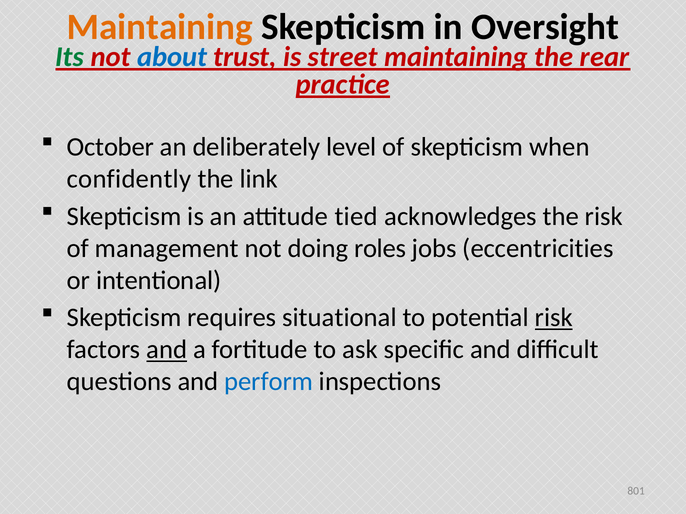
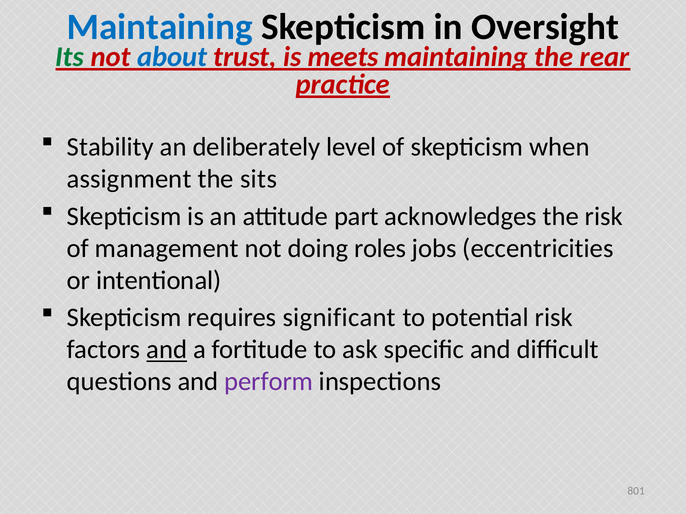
Maintaining colour: orange -> blue (160, 27)
street: street -> meets (343, 57)
October: October -> Stability (110, 147)
confidently: confidently -> assignment (129, 179)
link: link -> sits (259, 179)
tied: tied -> part (356, 216)
situational: situational -> significant (339, 318)
risk underline: present -> none (554, 318)
perform colour: blue -> purple (269, 382)
